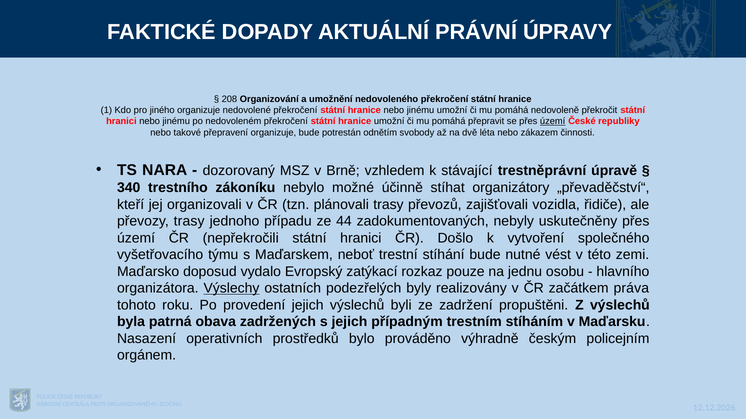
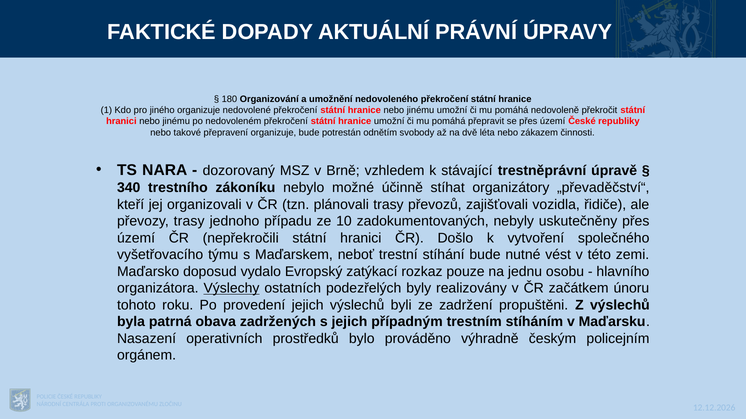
208: 208 -> 180 (229, 99)
území underline: present -> none (553, 121)
44: 44 -> 10 (344, 222)
práva: práva -> únoru (631, 289)
